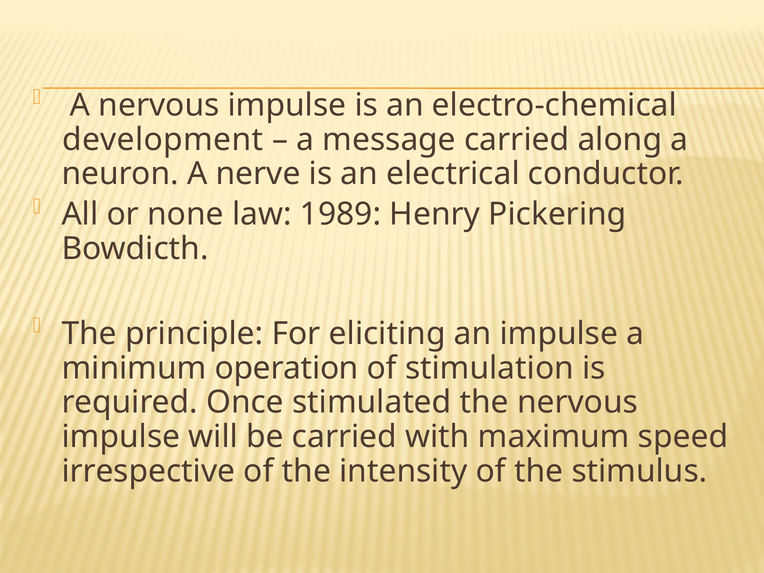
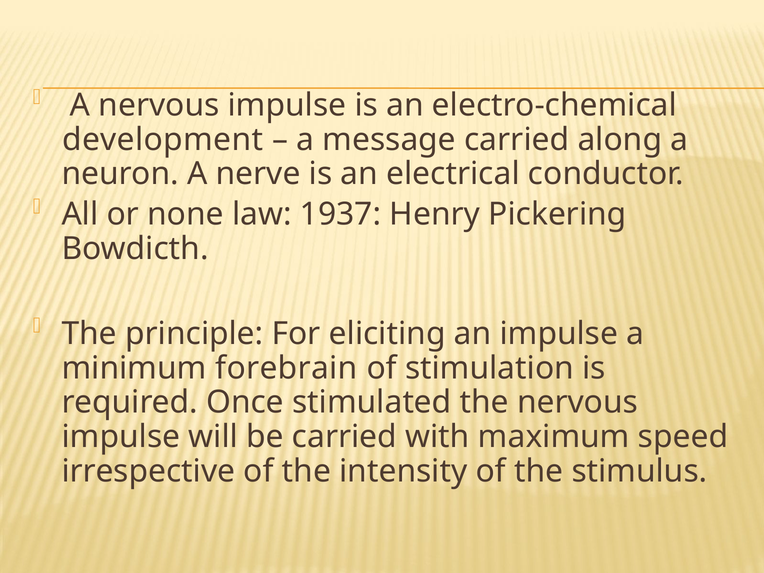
1989: 1989 -> 1937 (341, 214)
operation: operation -> forebrain (286, 368)
